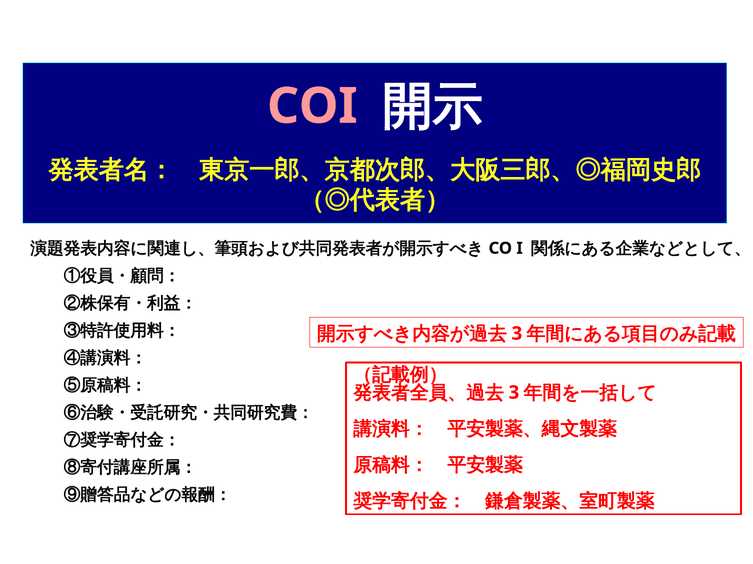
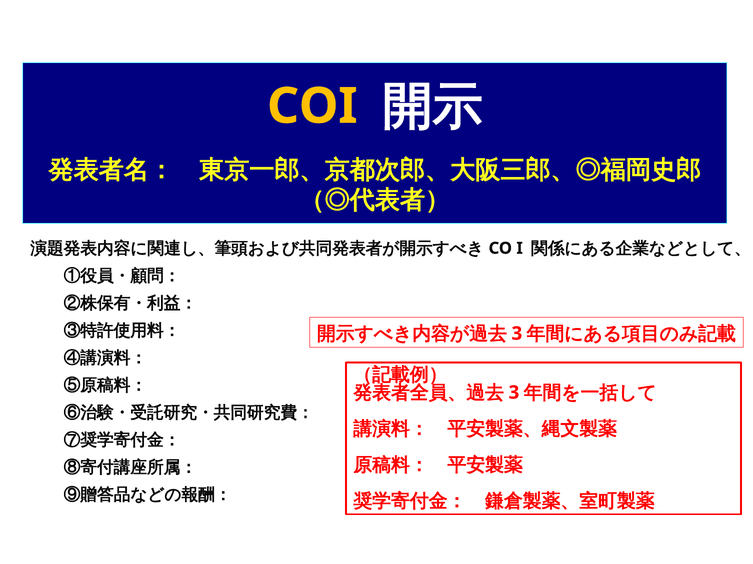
COI colour: pink -> yellow (312, 106)
